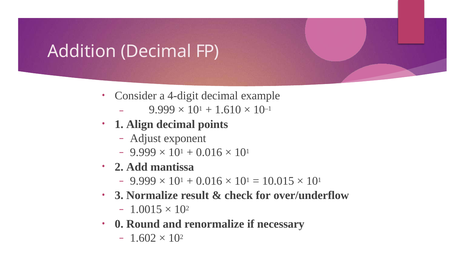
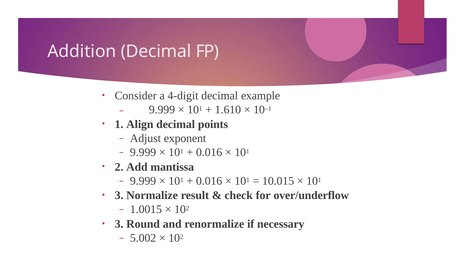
0: 0 -> 3 (119, 224)
1.602: 1.602 -> 5.002 (143, 239)
